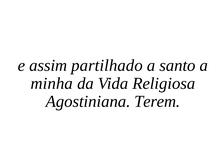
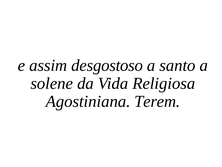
partilhado: partilhado -> desgostoso (107, 65)
minha: minha -> solene (52, 83)
